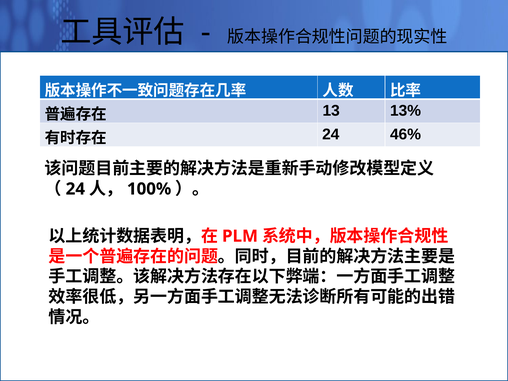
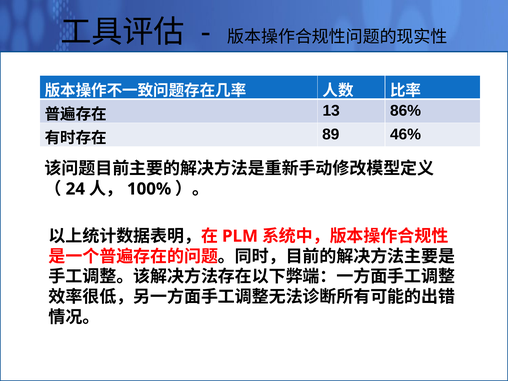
13%: 13% -> 86% (406, 111)
24: 24 -> 89 (331, 134)
